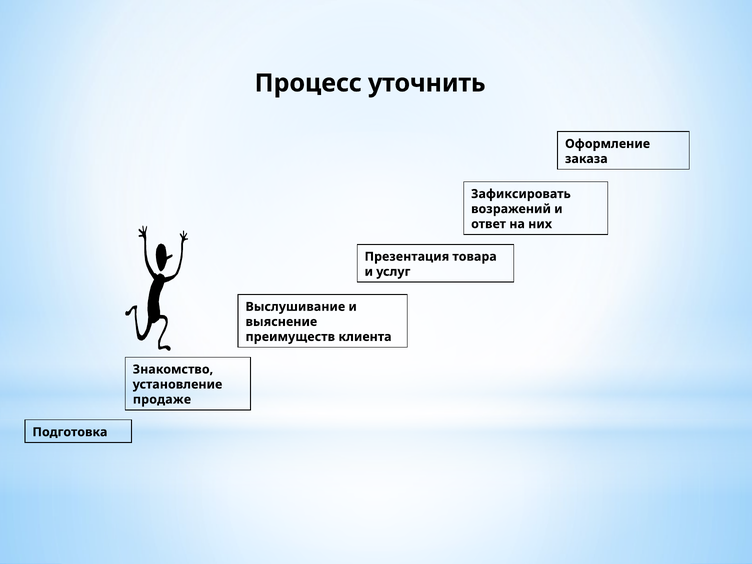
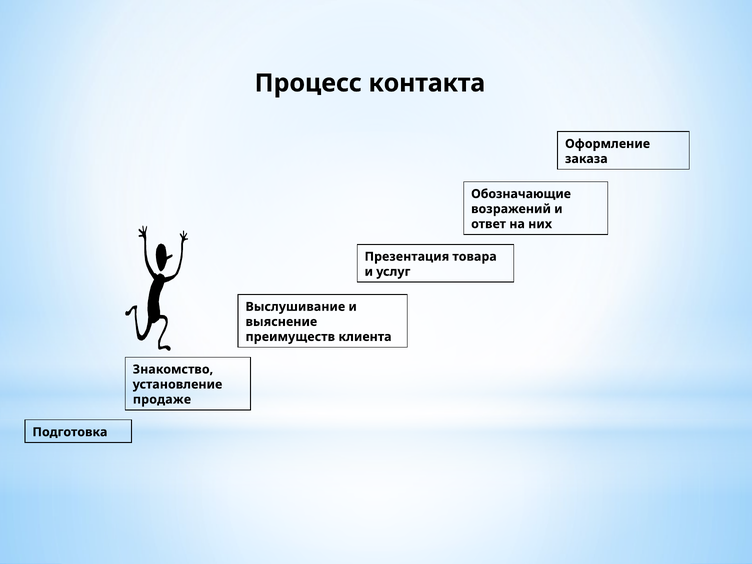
уточнить: уточнить -> контакта (427, 83)
Зафиксировать: Зафиксировать -> Обозначающие (521, 194)
